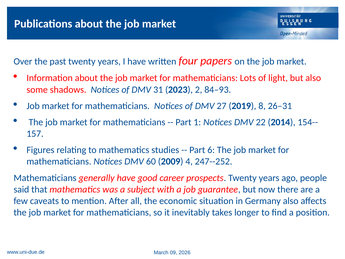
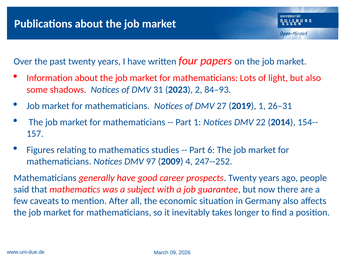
2019 8: 8 -> 1 (262, 106)
60: 60 -> 97 (151, 161)
